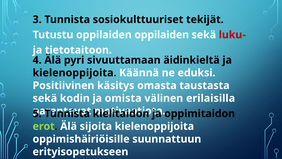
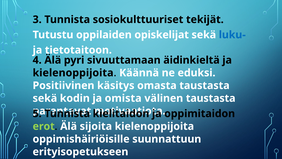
oppilaiden oppilaiden: oppilaiden -> opiskelijat (162, 35)
luku- colour: red -> blue (232, 35)
välinen erilaisilla: erilaisilla -> taustasta (211, 98)
